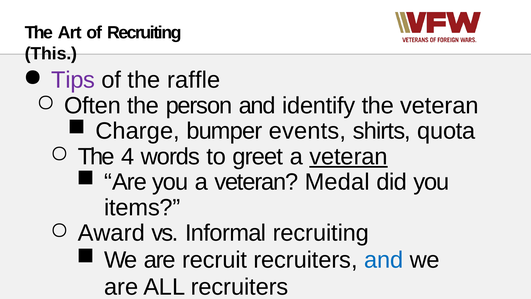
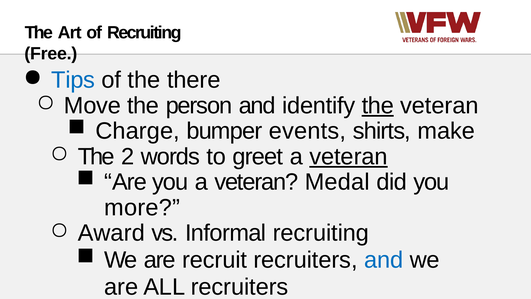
This: This -> Free (51, 54)
Tips colour: purple -> blue (73, 80)
raffle: raffle -> there (194, 80)
Often: Often -> Move (92, 106)
the underline: none -> present (378, 106)
quota: quota -> make (446, 131)
4: 4 -> 2 (128, 156)
items: items -> more (142, 207)
